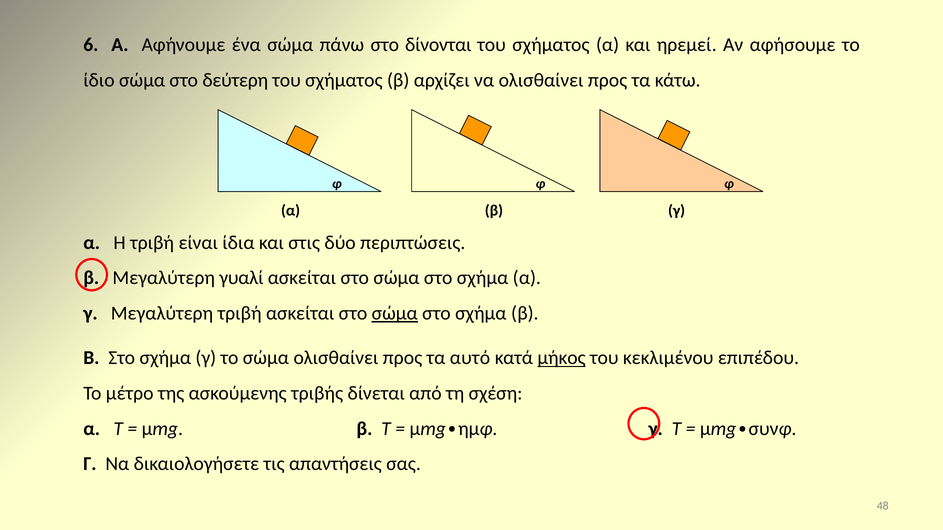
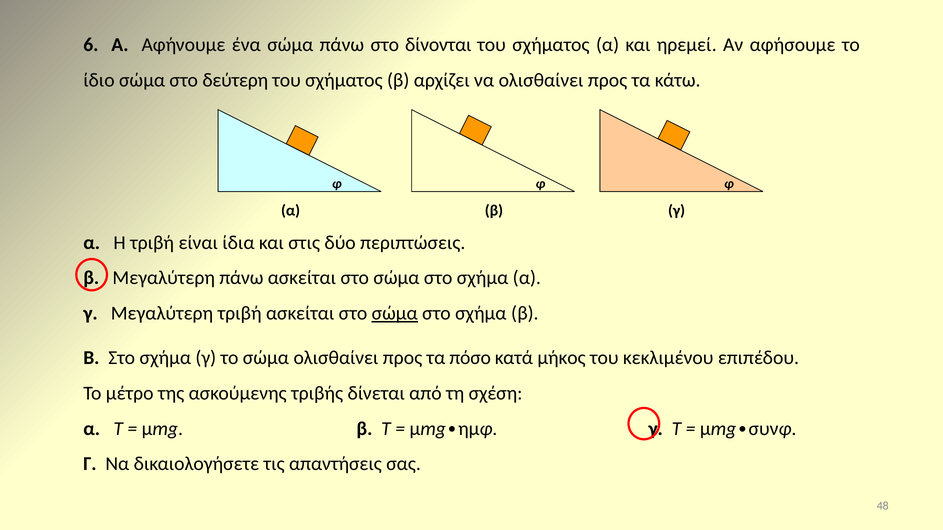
Μεγαλύτερη γυαλί: γυαλί -> πάνω (241, 278)
αυτό: αυτό -> πόσο (470, 358)
μήκος underline: present -> none (562, 358)
